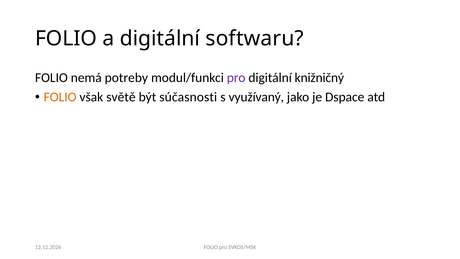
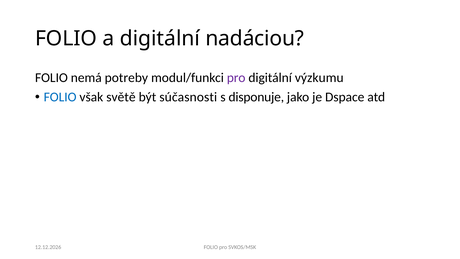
softwaru: softwaru -> nadáciou (255, 39)
knižničný: knižničný -> výzkumu (319, 78)
FOLIO colour: orange -> blue (60, 97)
využívaný: využívaný -> disponuje (256, 97)
